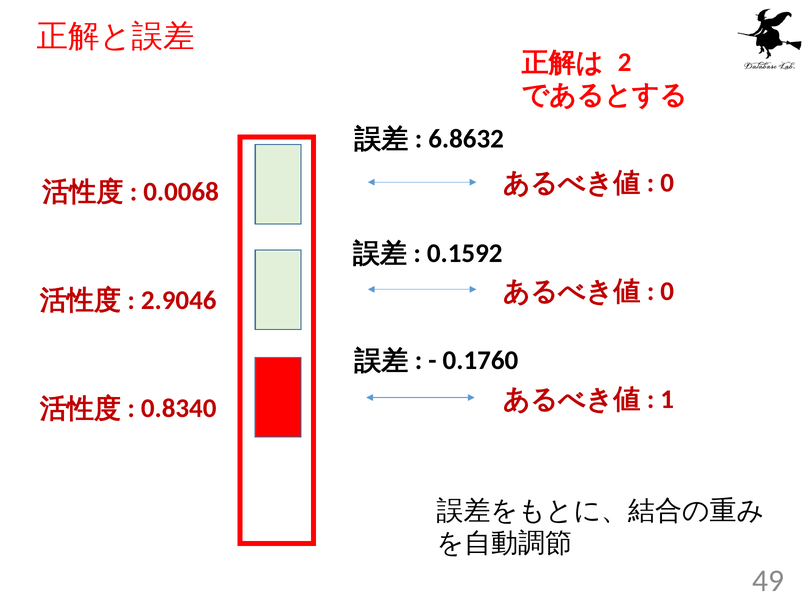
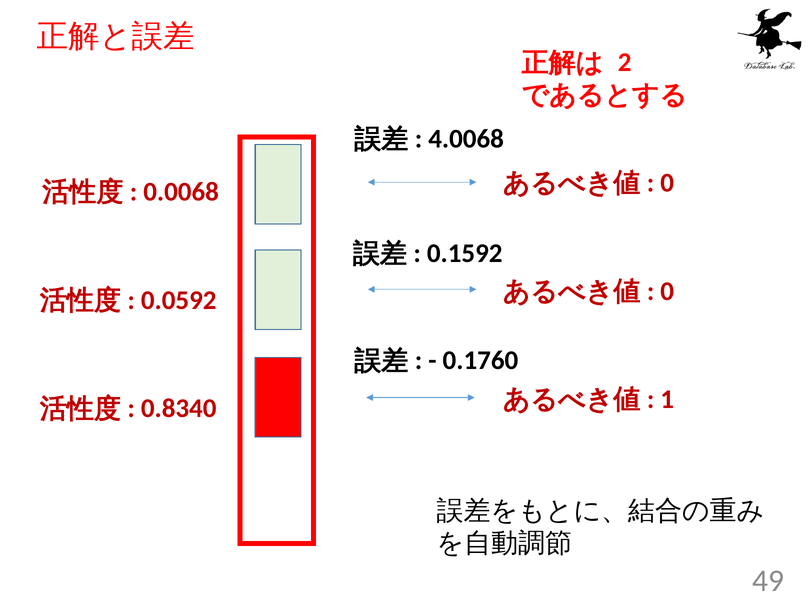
6.8632: 6.8632 -> 4.0068 (466, 139)
2.9046: 2.9046 -> 0.0592 (179, 300)
